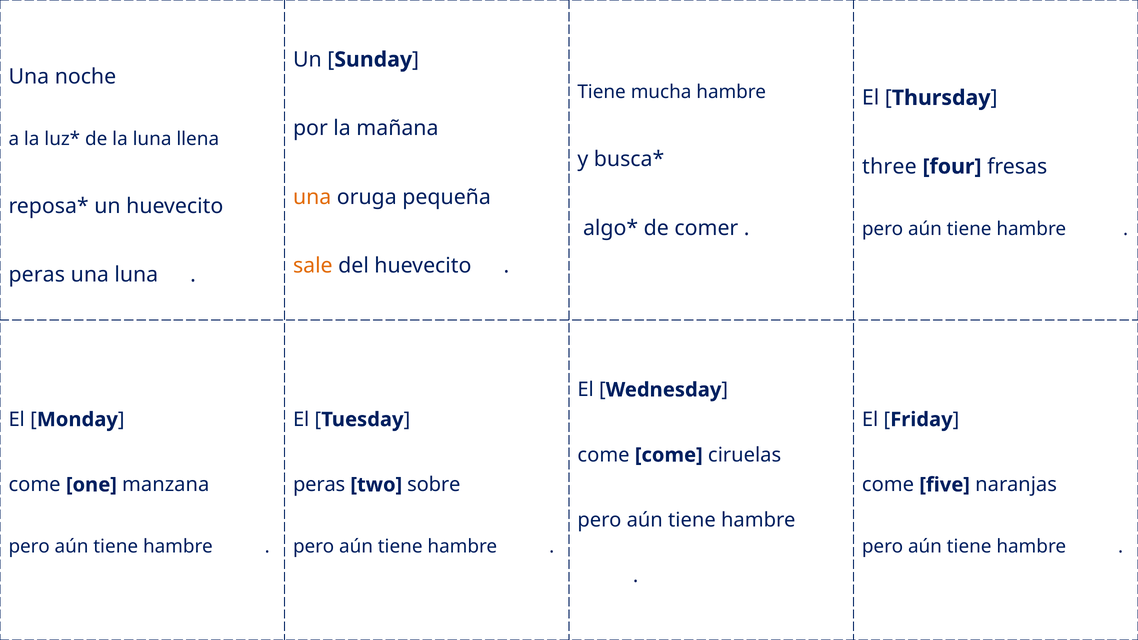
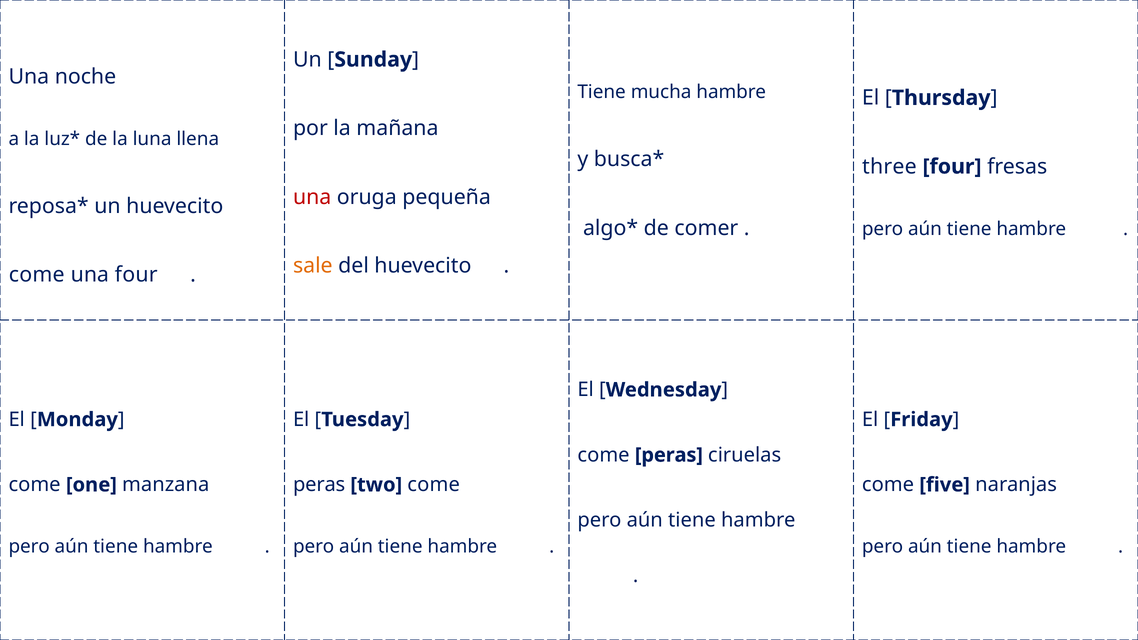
una colour: orange -> red (312, 197)
peras: peras -> come (37, 275)
una luna: luna -> four (136, 275)
come come: come -> peras (669, 455)
two sobre: sobre -> come (434, 485)
